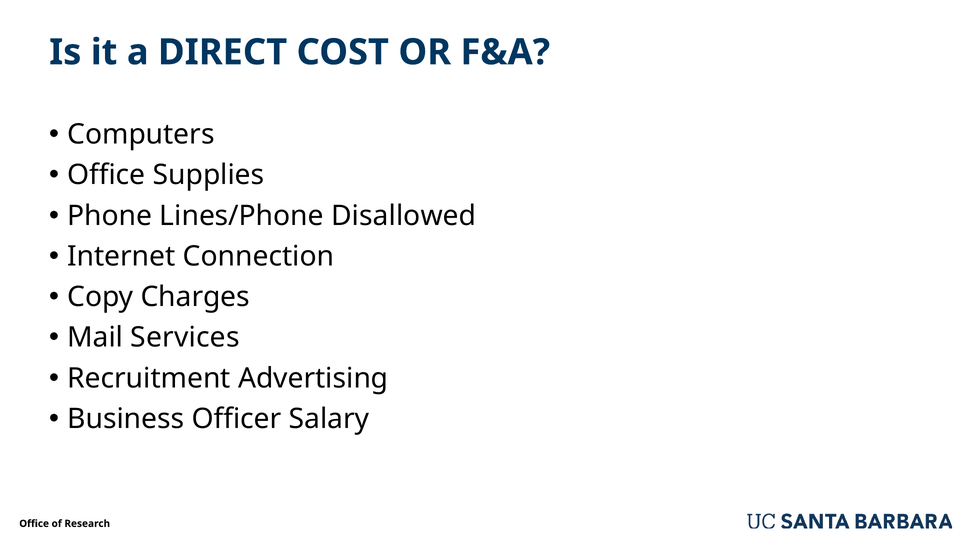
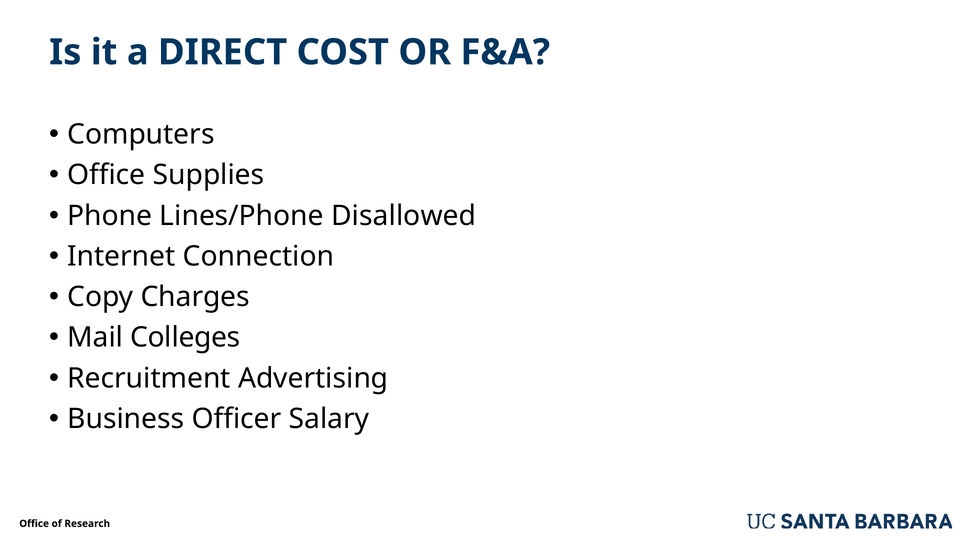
Services: Services -> Colleges (185, 338)
